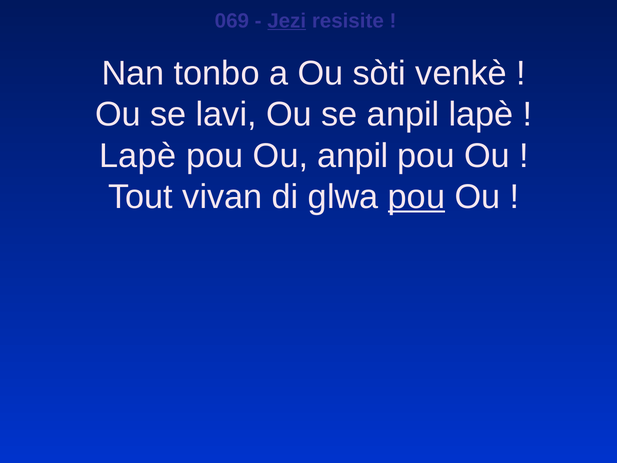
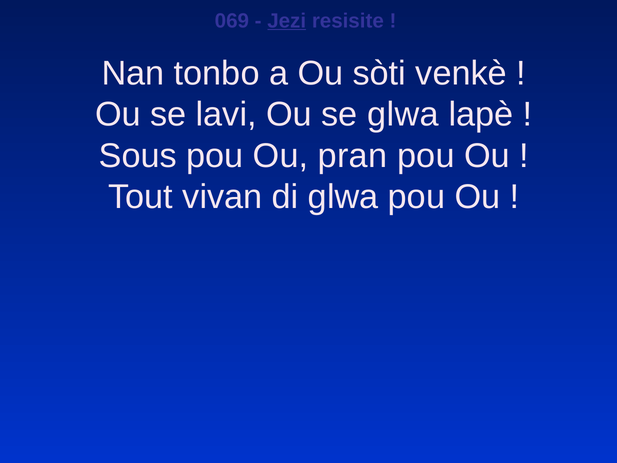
se anpil: anpil -> glwa (403, 115)
Lapè: Lapè -> Sous (138, 156)
Ou anpil: anpil -> pran (353, 156)
pou underline: present -> none (416, 197)
